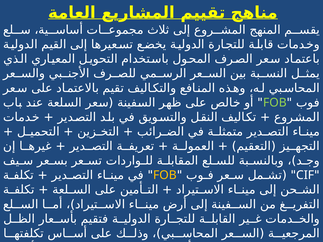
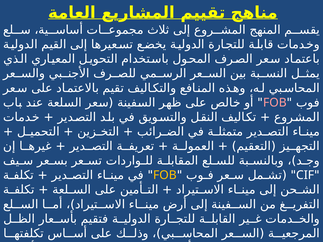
FOB colour: light green -> pink (275, 103)
